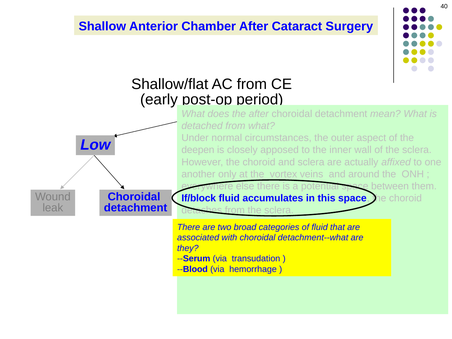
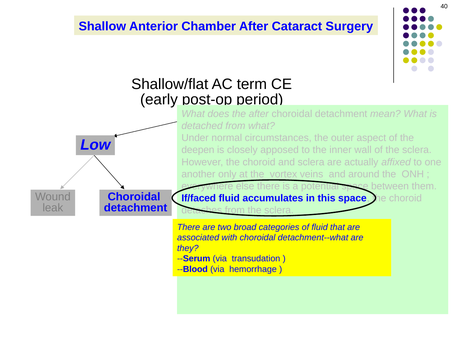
AC from: from -> term (252, 84)
If/block: If/block -> If/faced (199, 198)
